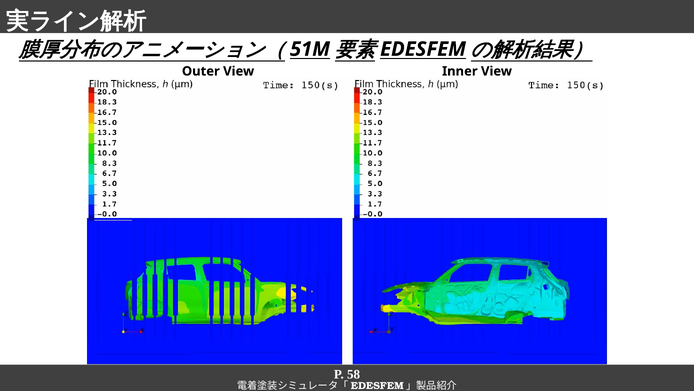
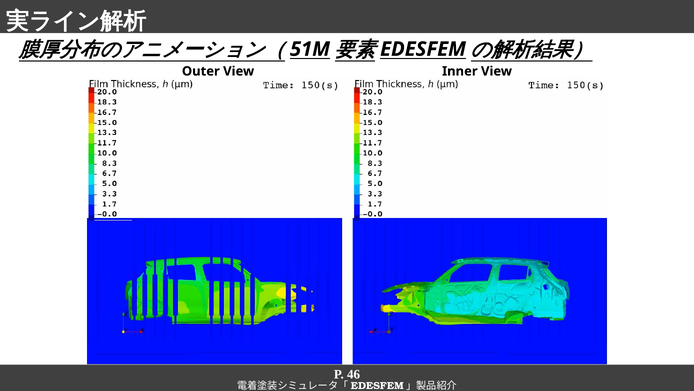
58: 58 -> 46 (354, 374)
